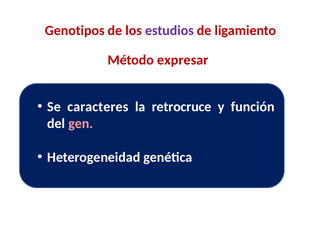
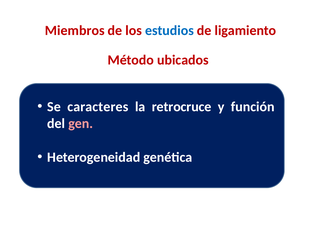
Genotipos: Genotipos -> Miembros (75, 31)
estudios colour: purple -> blue (169, 31)
expresar: expresar -> ubicados (183, 60)
